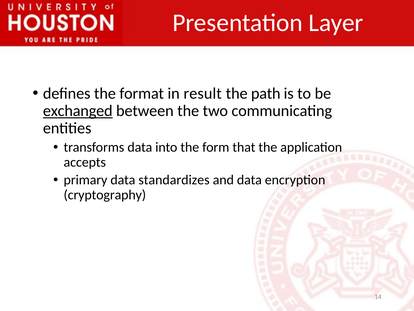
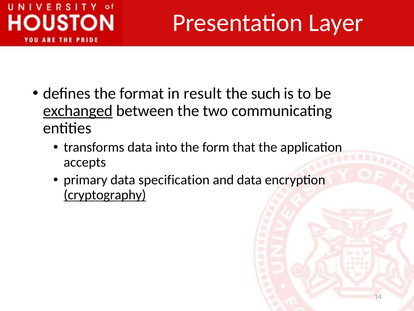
path: path -> such (266, 93)
standardizes: standardizes -> specification (174, 180)
cryptography underline: none -> present (105, 195)
